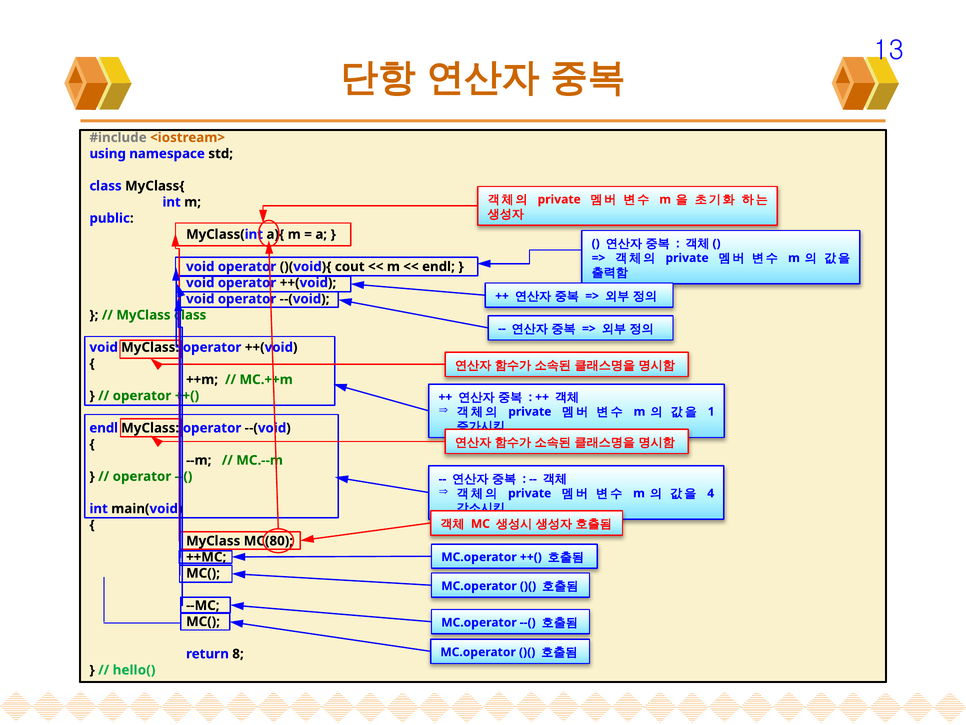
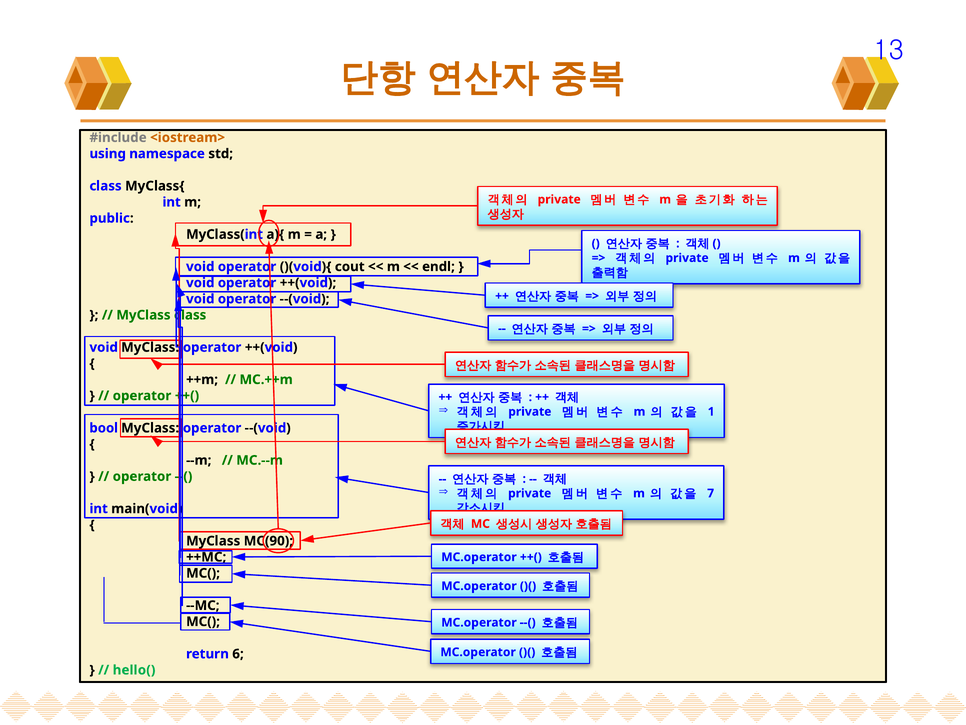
endl: endl -> bool (104, 428)
4: 4 -> 7 (711, 493)
MC(80: MC(80 -> MC(90 (268, 541)
8: 8 -> 6 (238, 653)
